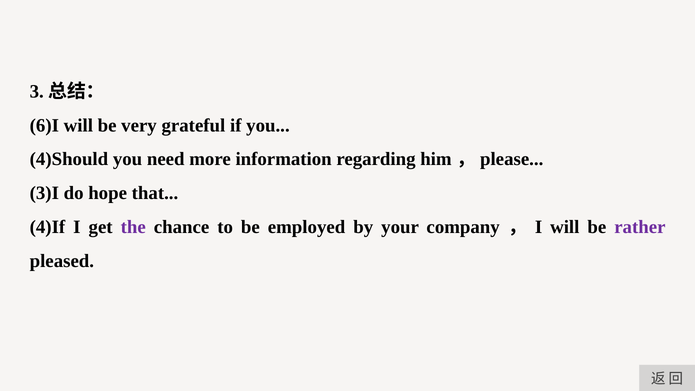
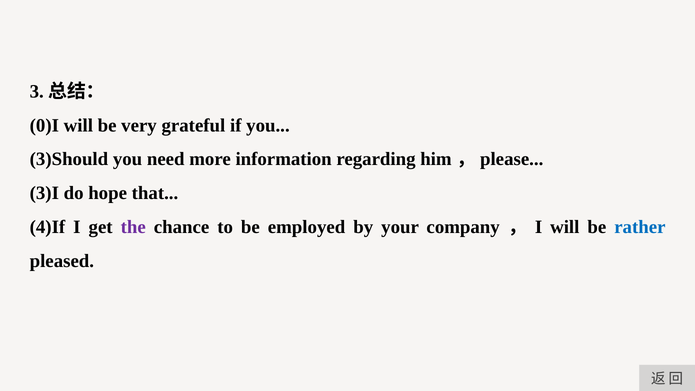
6)I: 6)I -> 0)I (44, 125)
4)Should: 4)Should -> 3)Should (69, 159)
rather colour: purple -> blue (640, 227)
